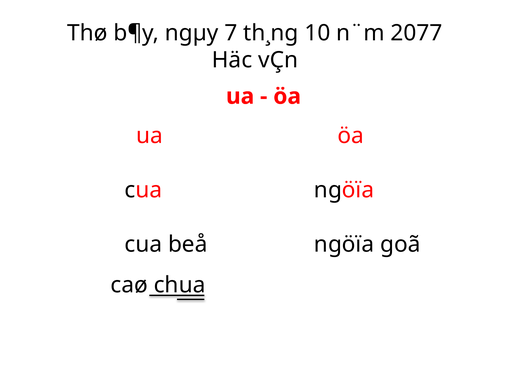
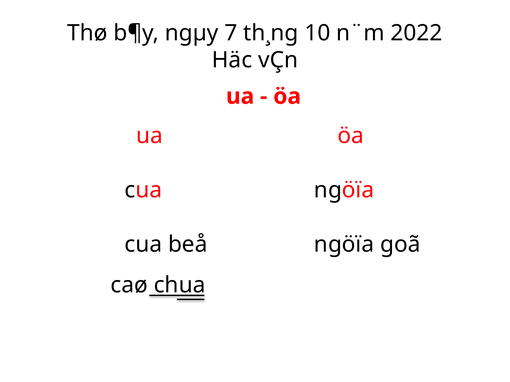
2077: 2077 -> 2022 (416, 33)
